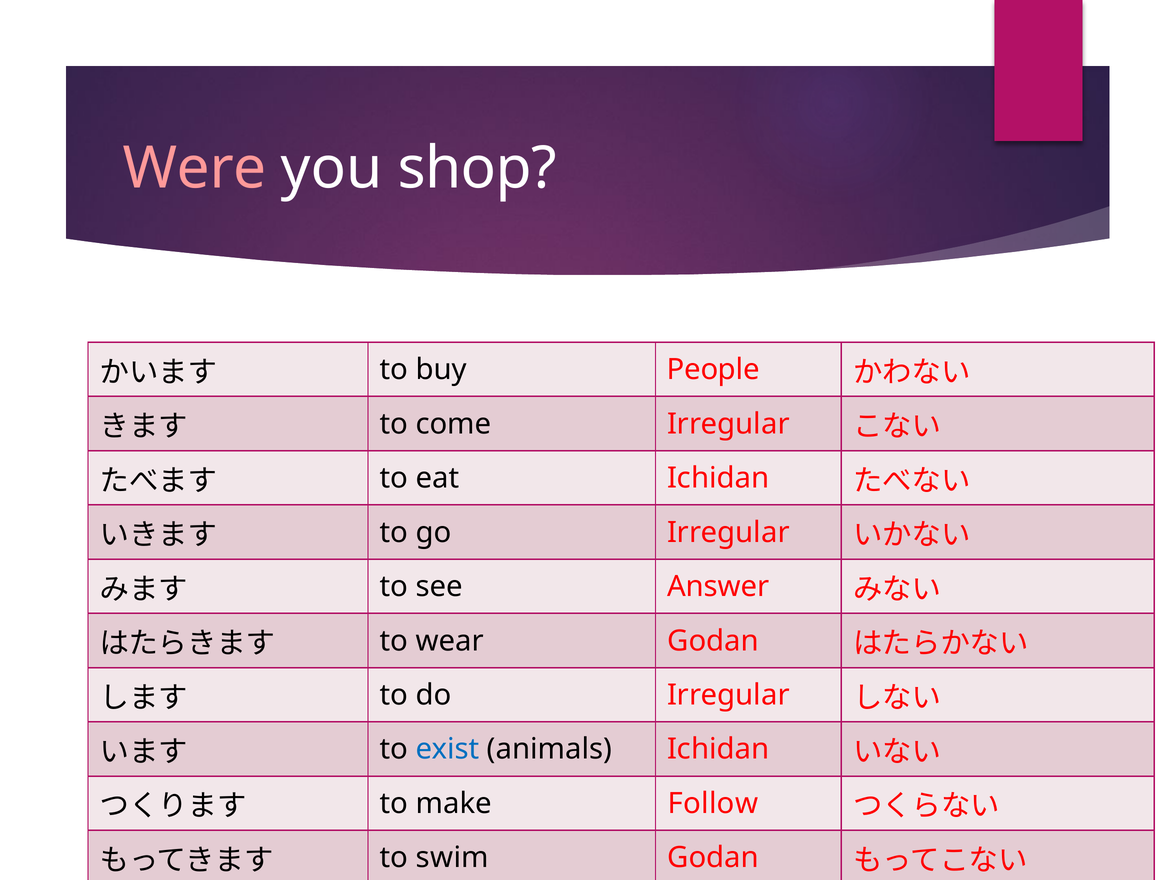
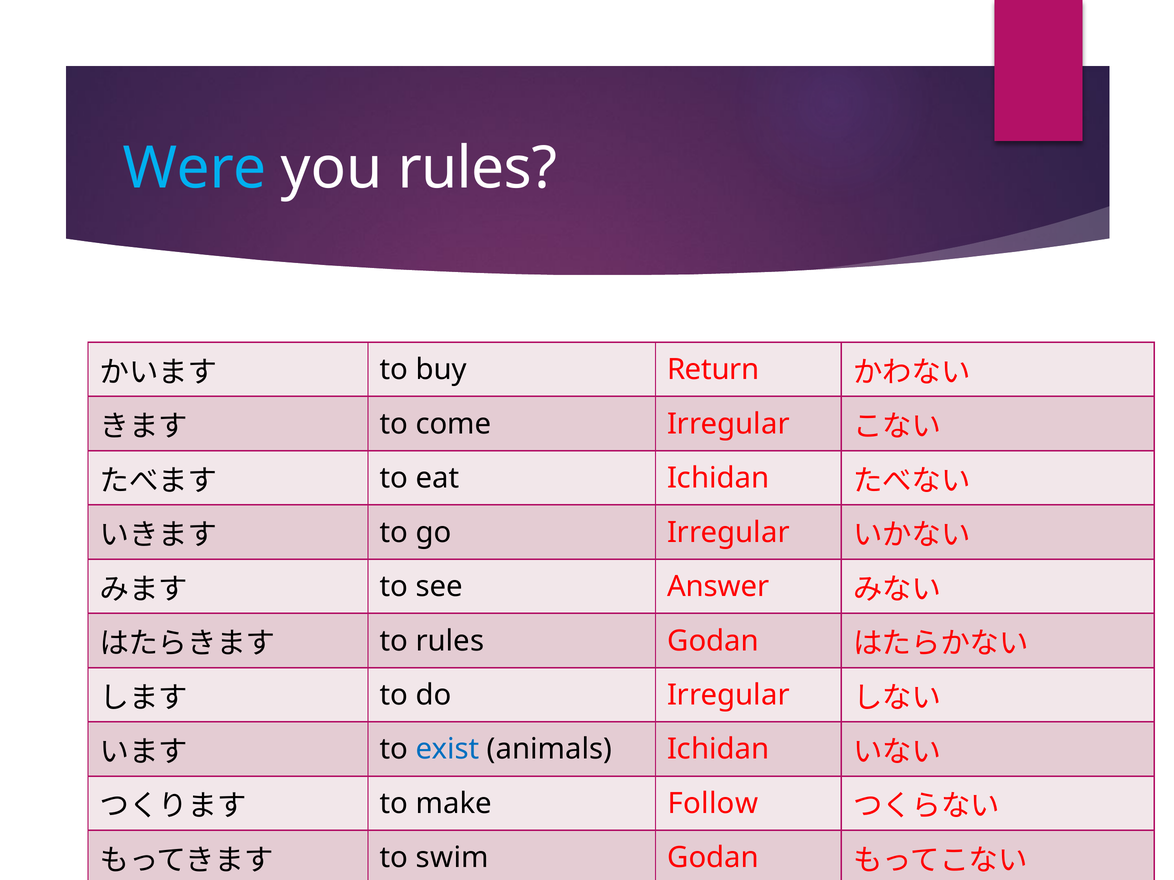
Were colour: pink -> light blue (195, 168)
you shop: shop -> rules (477, 168)
People: People -> Return (713, 370)
to wear: wear -> rules (450, 641)
